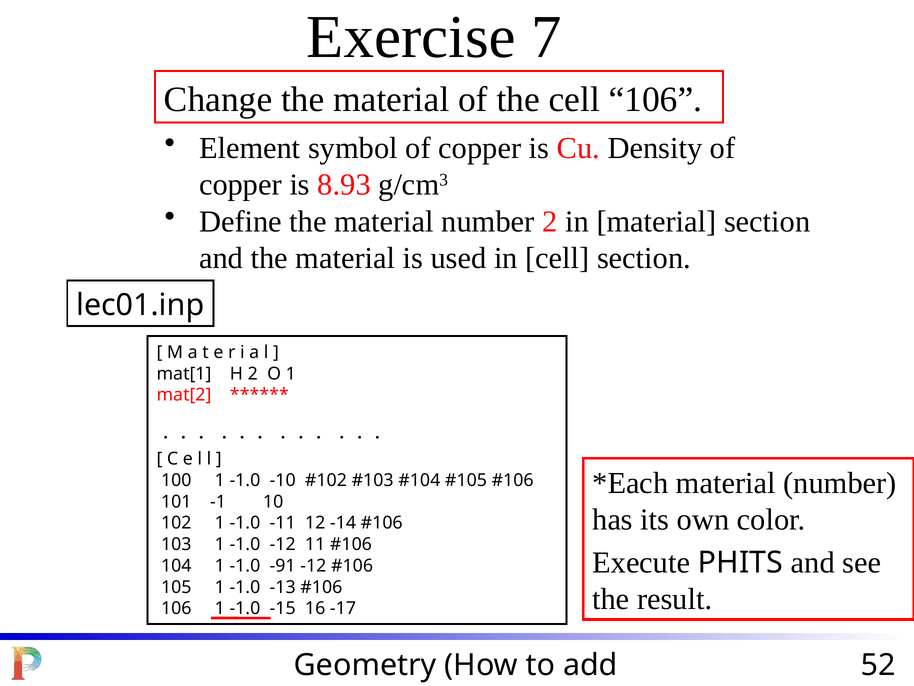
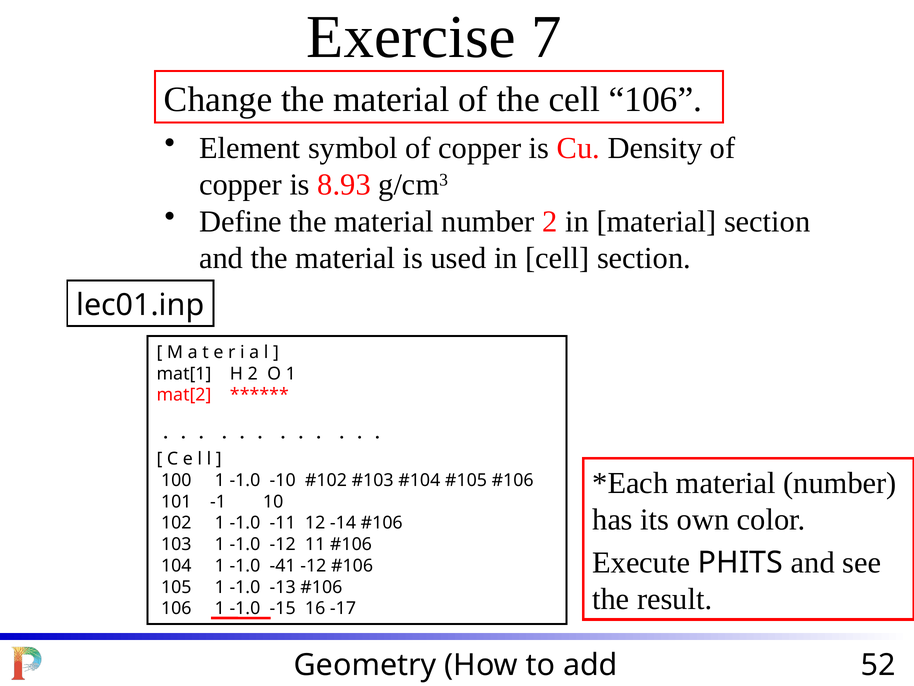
-91: -91 -> -41 (283, 565)
